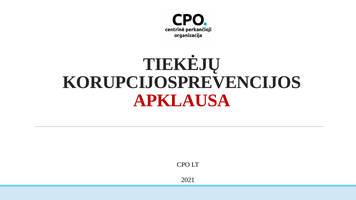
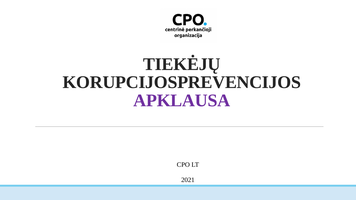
APKLAUSA colour: red -> purple (182, 101)
